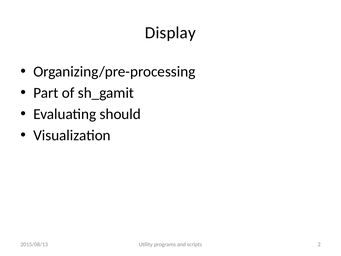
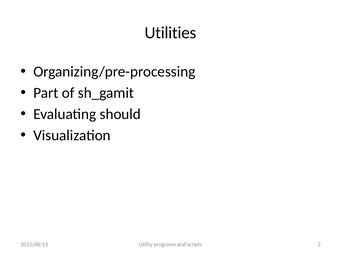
Display: Display -> Utilities (171, 33)
